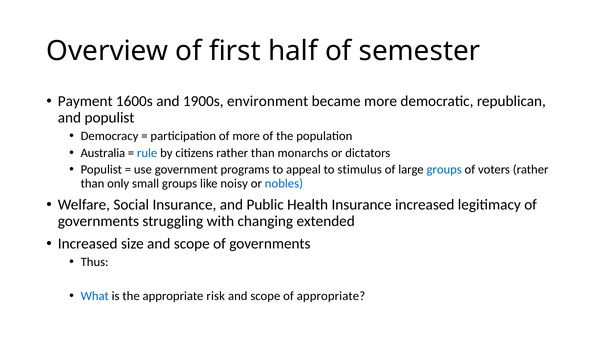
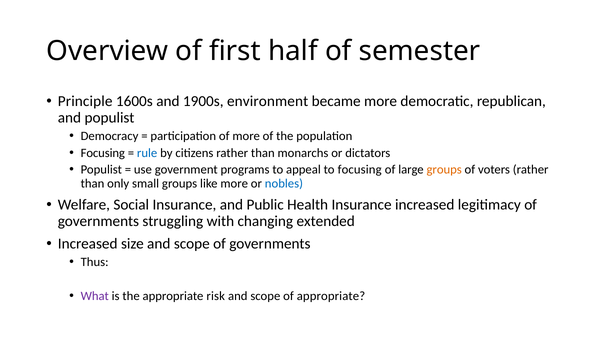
Payment: Payment -> Principle (85, 102)
Australia: Australia -> Focusing (103, 153)
to stimulus: stimulus -> focusing (360, 170)
groups colour: blue -> orange (444, 170)
like noisy: noisy -> more (234, 184)
What colour: blue -> purple (95, 296)
